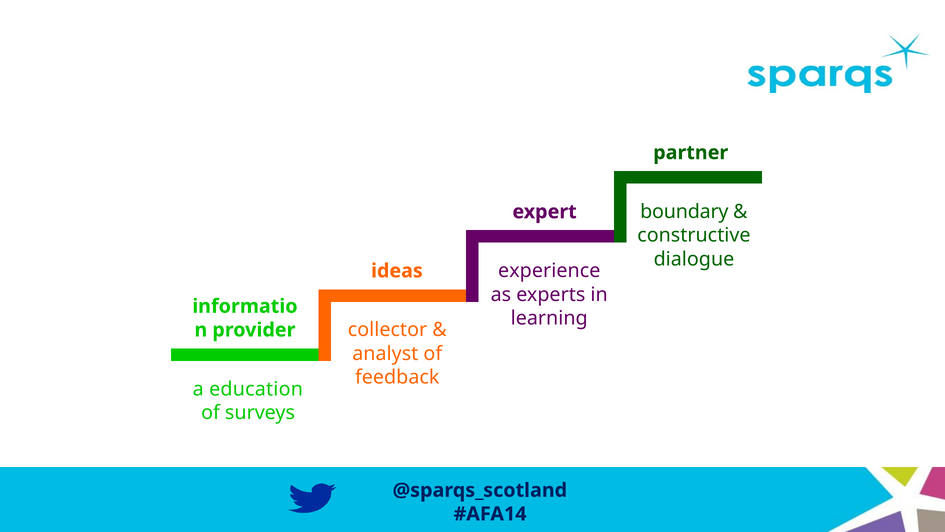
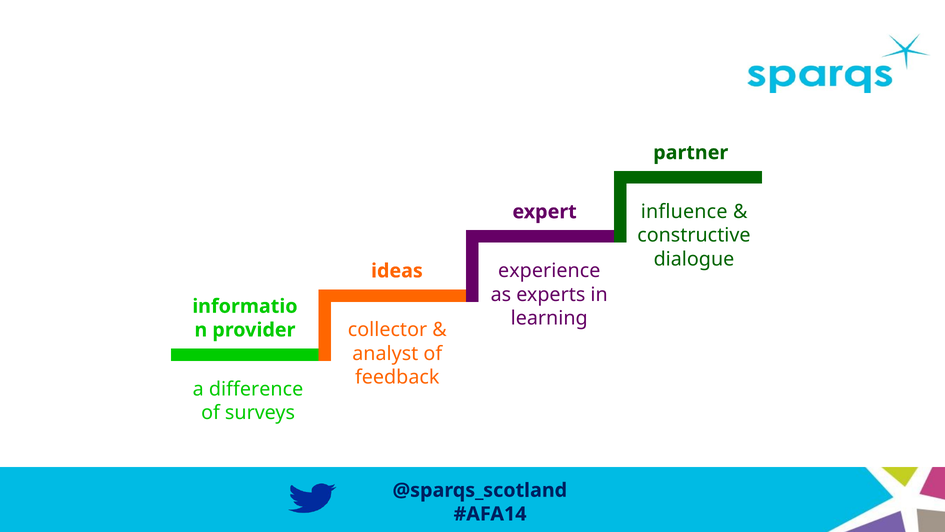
boundary: boundary -> influence (684, 212)
education: education -> difference (256, 389)
